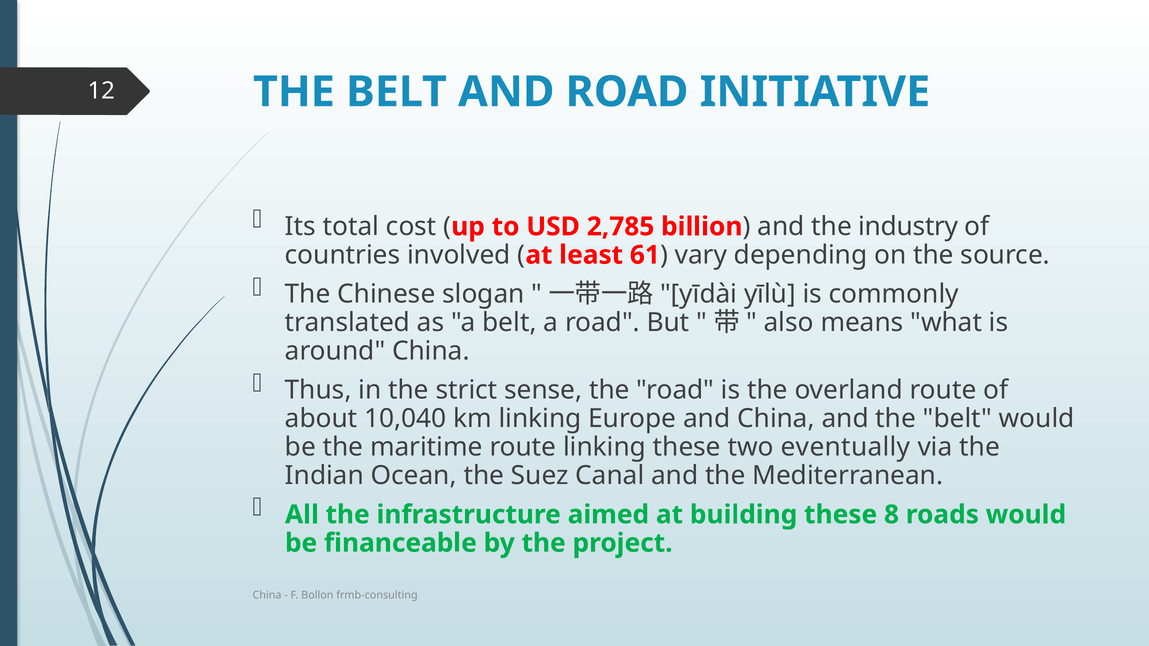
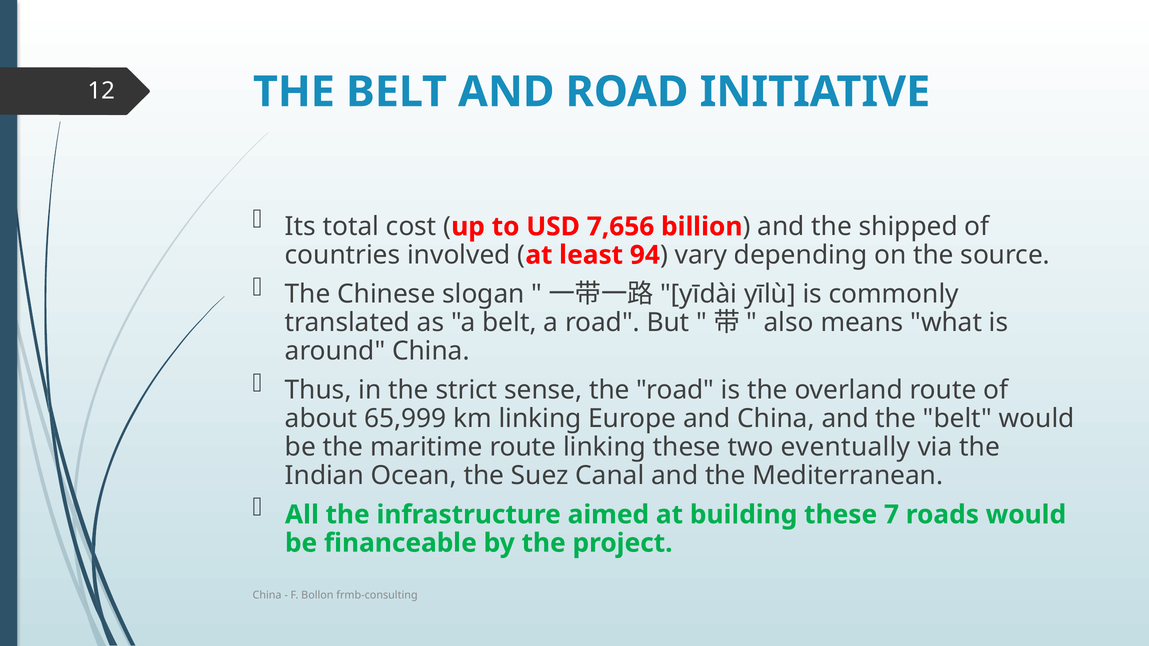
2,785: 2,785 -> 7,656 (621, 227)
industry: industry -> shipped (908, 227)
61: 61 -> 94 (645, 255)
10,040: 10,040 -> 65,999 (405, 419)
8: 8 -> 7 (892, 515)
